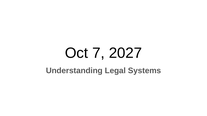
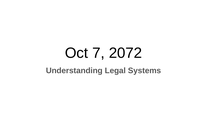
2027: 2027 -> 2072 (125, 53)
